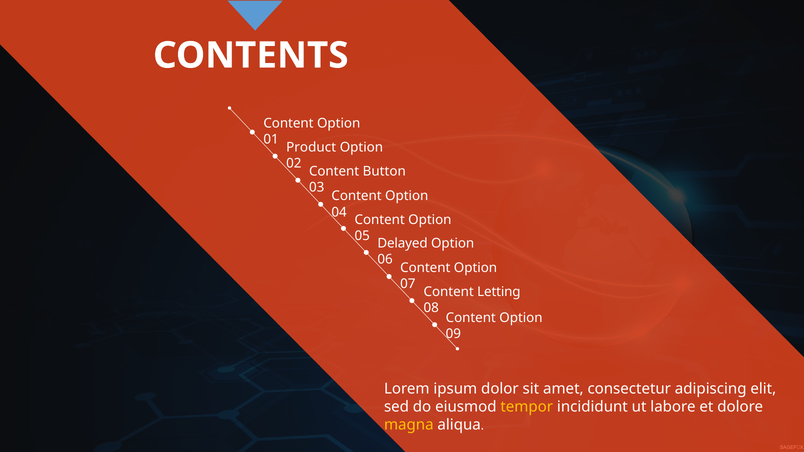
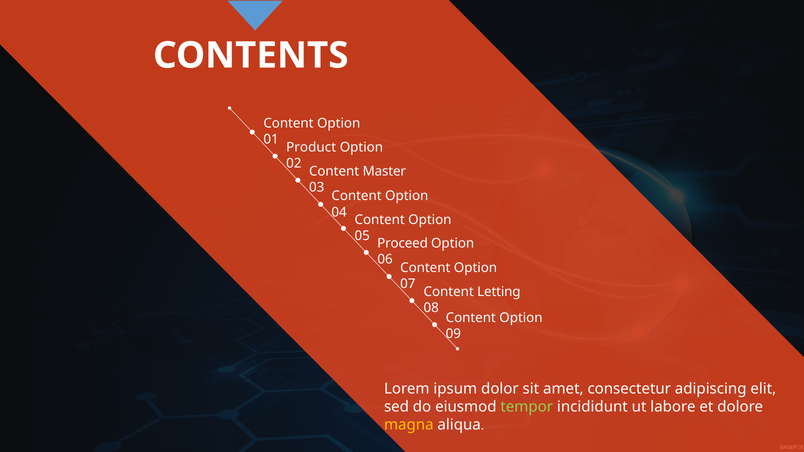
Button: Button -> Master (384, 171)
Delayed: Delayed -> Proceed (403, 244)
tempor colour: yellow -> light green (527, 407)
